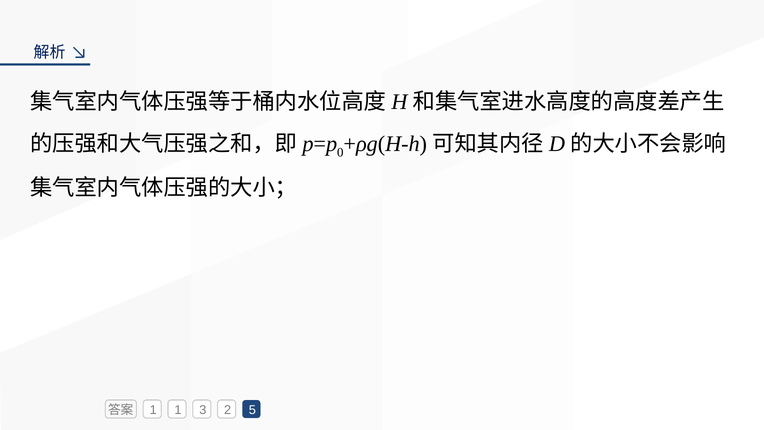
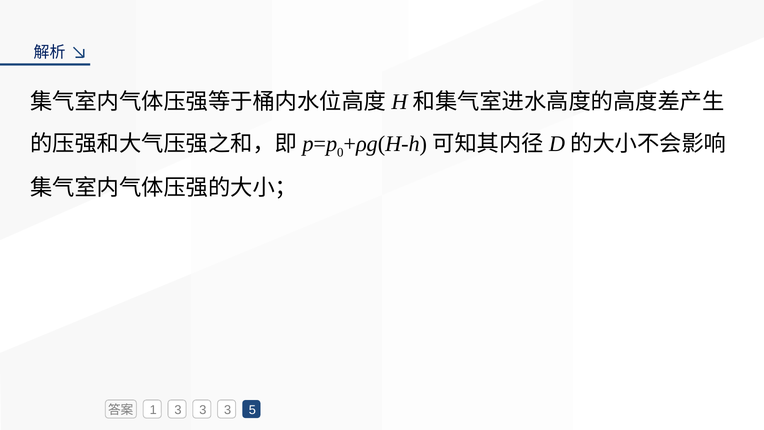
1 1: 1 -> 3 (178, 410)
2: 2 -> 3 (228, 410)
